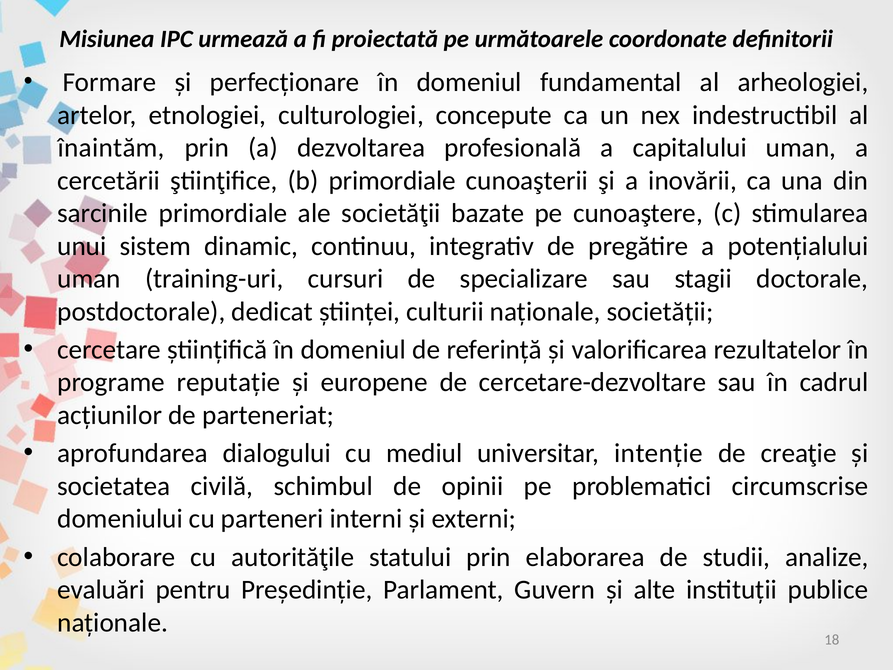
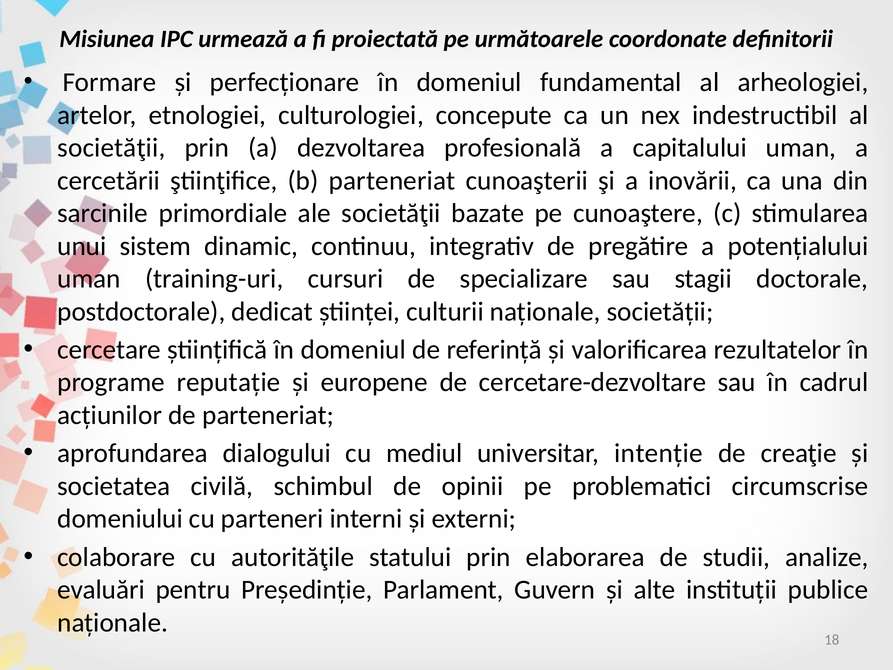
înaintăm: înaintăm -> societăţii (111, 148)
b primordiale: primordiale -> parteneriat (392, 180)
